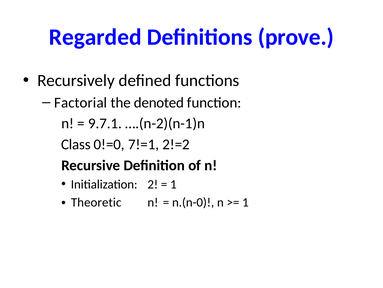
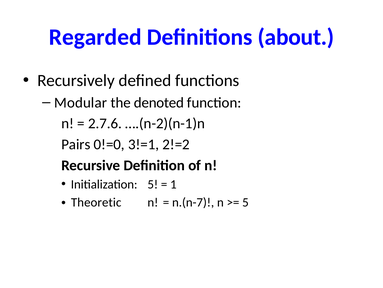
prove: prove -> about (296, 37)
Factorial: Factorial -> Modular (81, 102)
9.7.1: 9.7.1 -> 2.7.6 (105, 123)
Class: Class -> Pairs (76, 144)
7!=1: 7!=1 -> 3!=1 (144, 144)
Initialization 2: 2 -> 5 (153, 184)
n.(n-0: n.(n-0 -> n.(n-7 (193, 202)
1: 1 -> 5 (245, 202)
